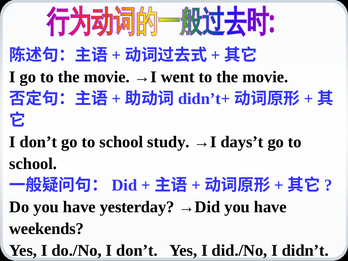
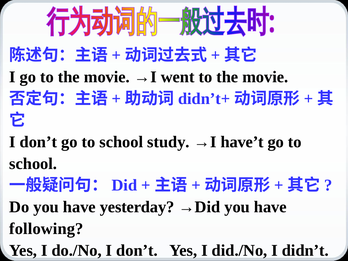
days’t: days’t -> have’t (242, 142)
weekends: weekends -> following (46, 229)
